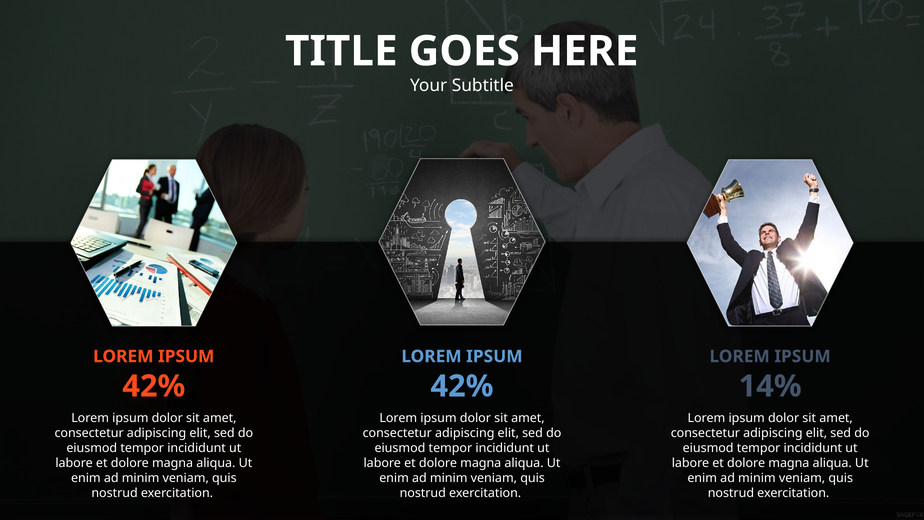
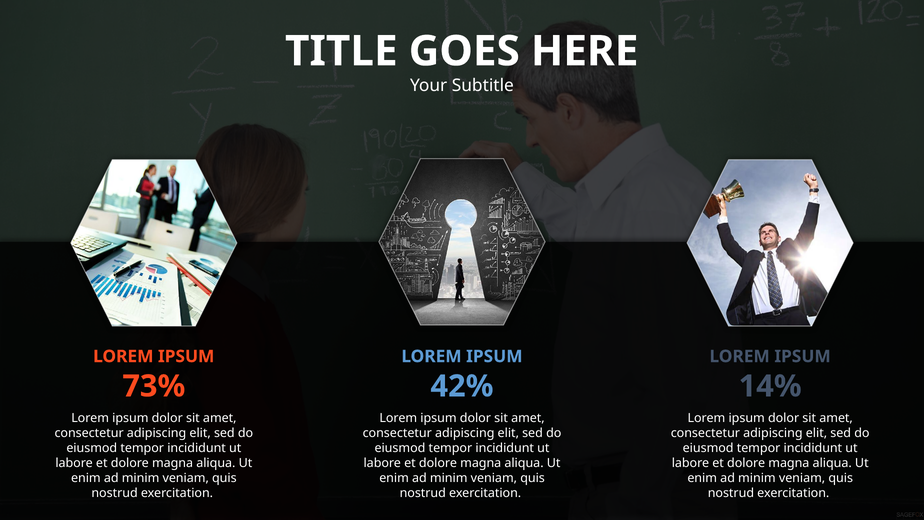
42%: 42% -> 73% (154, 386)
